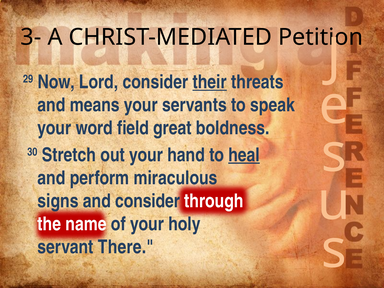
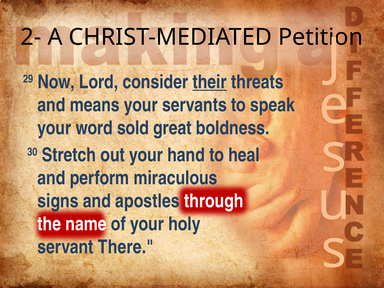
3-: 3- -> 2- (31, 37)
field: field -> sold (133, 128)
heal underline: present -> none (244, 155)
and consider: consider -> apostles (147, 201)
